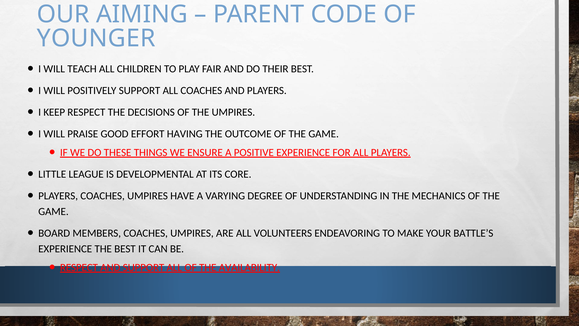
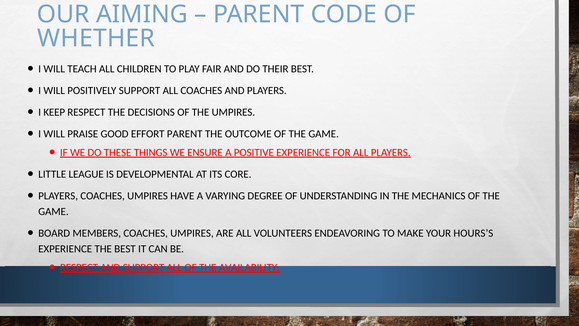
YOUNGER: YOUNGER -> WHETHER (96, 38)
EFFORT HAVING: HAVING -> PARENT (185, 134)
BATTLE’S: BATTLE’S -> HOURS’S (473, 233)
